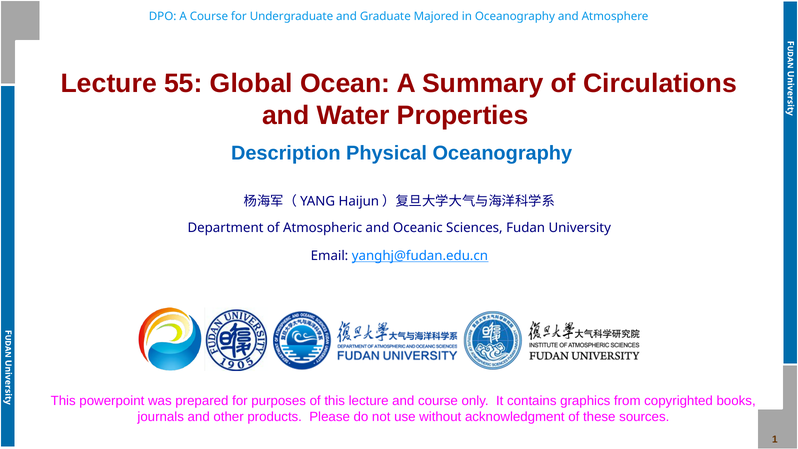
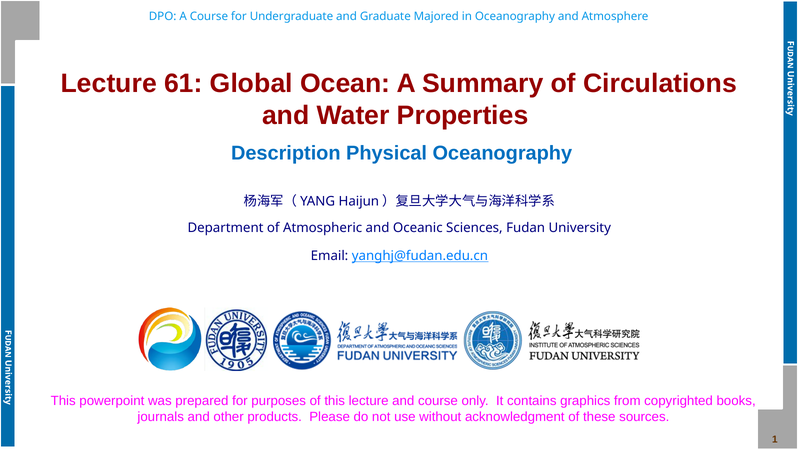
55: 55 -> 61 (183, 83)
